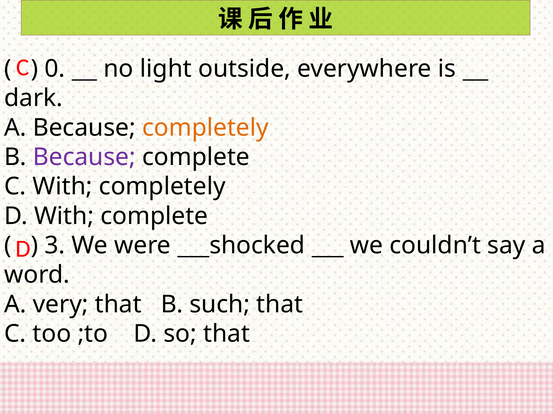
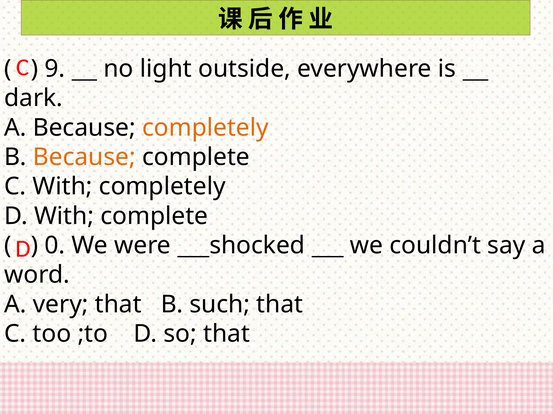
0: 0 -> 9 (55, 69)
Because colour: purple -> orange (84, 157)
3: 3 -> 0 (55, 246)
